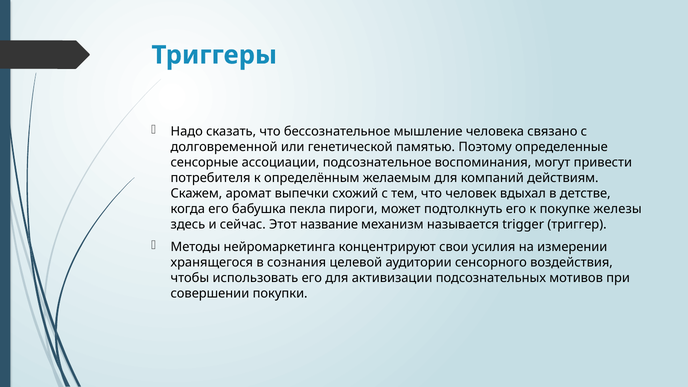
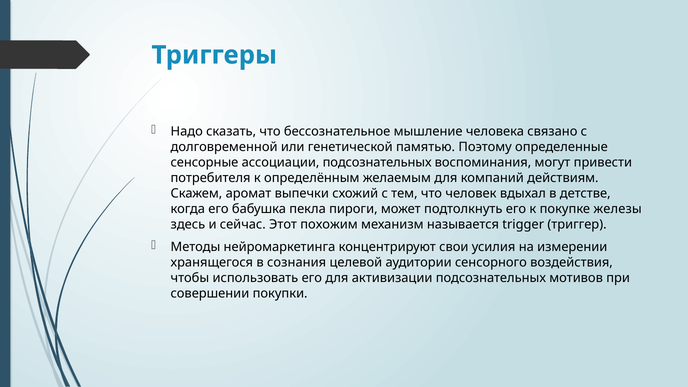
ассоциации подсознательное: подсознательное -> подсознательных (377, 163)
название: название -> похожим (329, 225)
